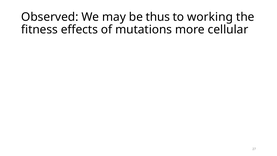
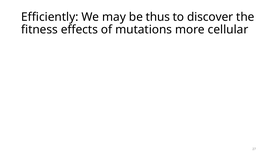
Observed: Observed -> Efficiently (50, 17)
working: working -> discover (210, 17)
